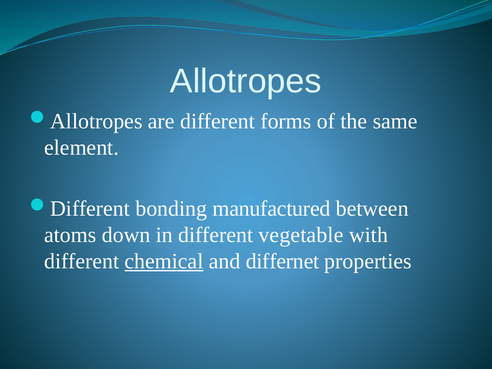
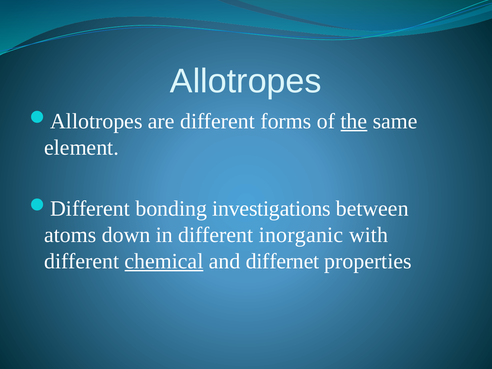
the underline: none -> present (354, 121)
manufactured: manufactured -> investigations (272, 209)
vegetable: vegetable -> inorganic (301, 235)
